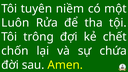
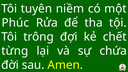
Luôn: Luôn -> Phúc (15, 23)
chốn: chốn -> từng (15, 51)
